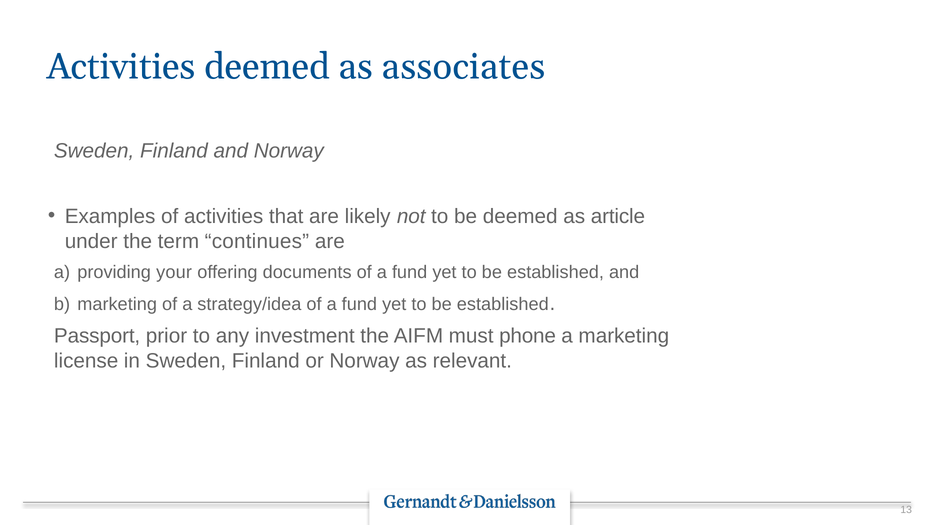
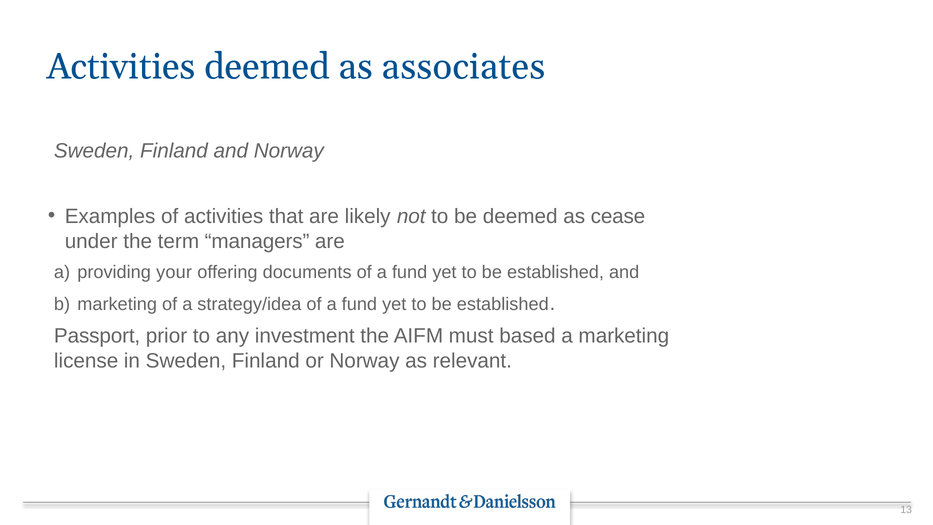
article: article -> cease (618, 216)
continues: continues -> managers (257, 241)
phone: phone -> based (527, 336)
